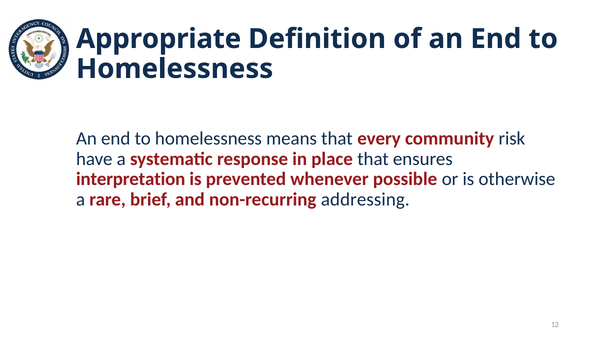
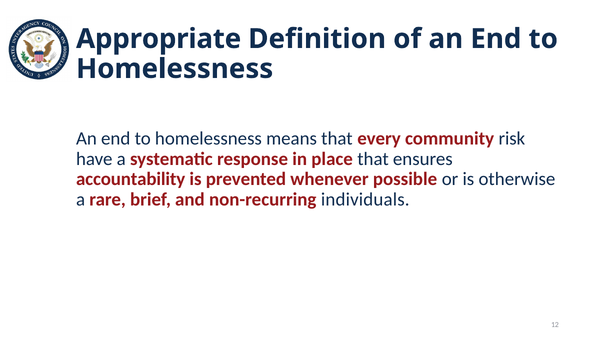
interpretation: interpretation -> accountability (131, 179)
addressing: addressing -> individuals (365, 200)
